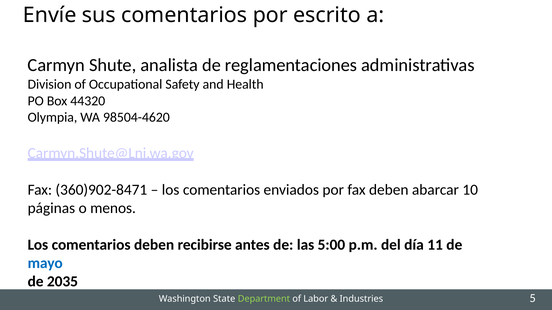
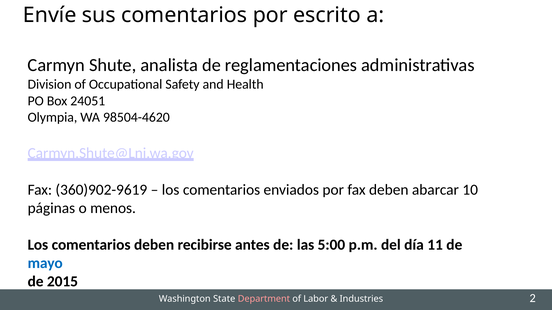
44320: 44320 -> 24051 (88, 101)
360)902-8471: 360)902-8471 -> 360)902-9619 (101, 190)
2035: 2035 -> 2015 (62, 282)
Department colour: light green -> pink (264, 299)
5: 5 -> 2 (533, 299)
